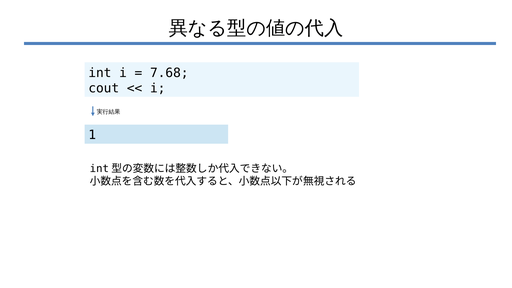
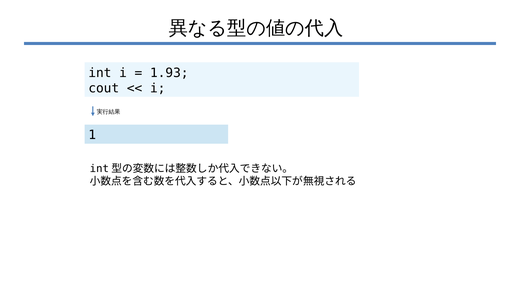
7.68: 7.68 -> 1.93 (169, 73)
